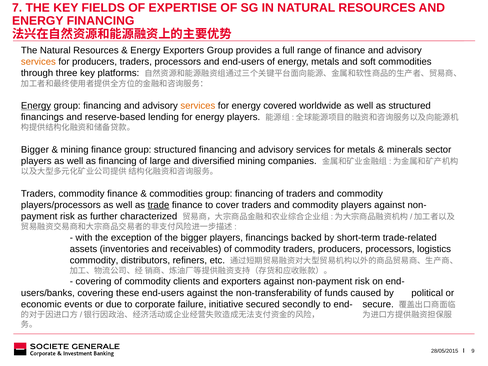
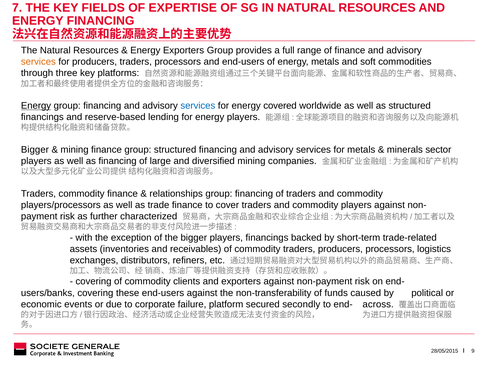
services colour: orange -> blue (198, 106)
commodities: commodities -> relationships (176, 194)
trade underline: present -> none (159, 205)
commodity: commodity -> exchanges (94, 260)
initiative: initiative -> platform (226, 304)
secure: secure -> across (378, 304)
